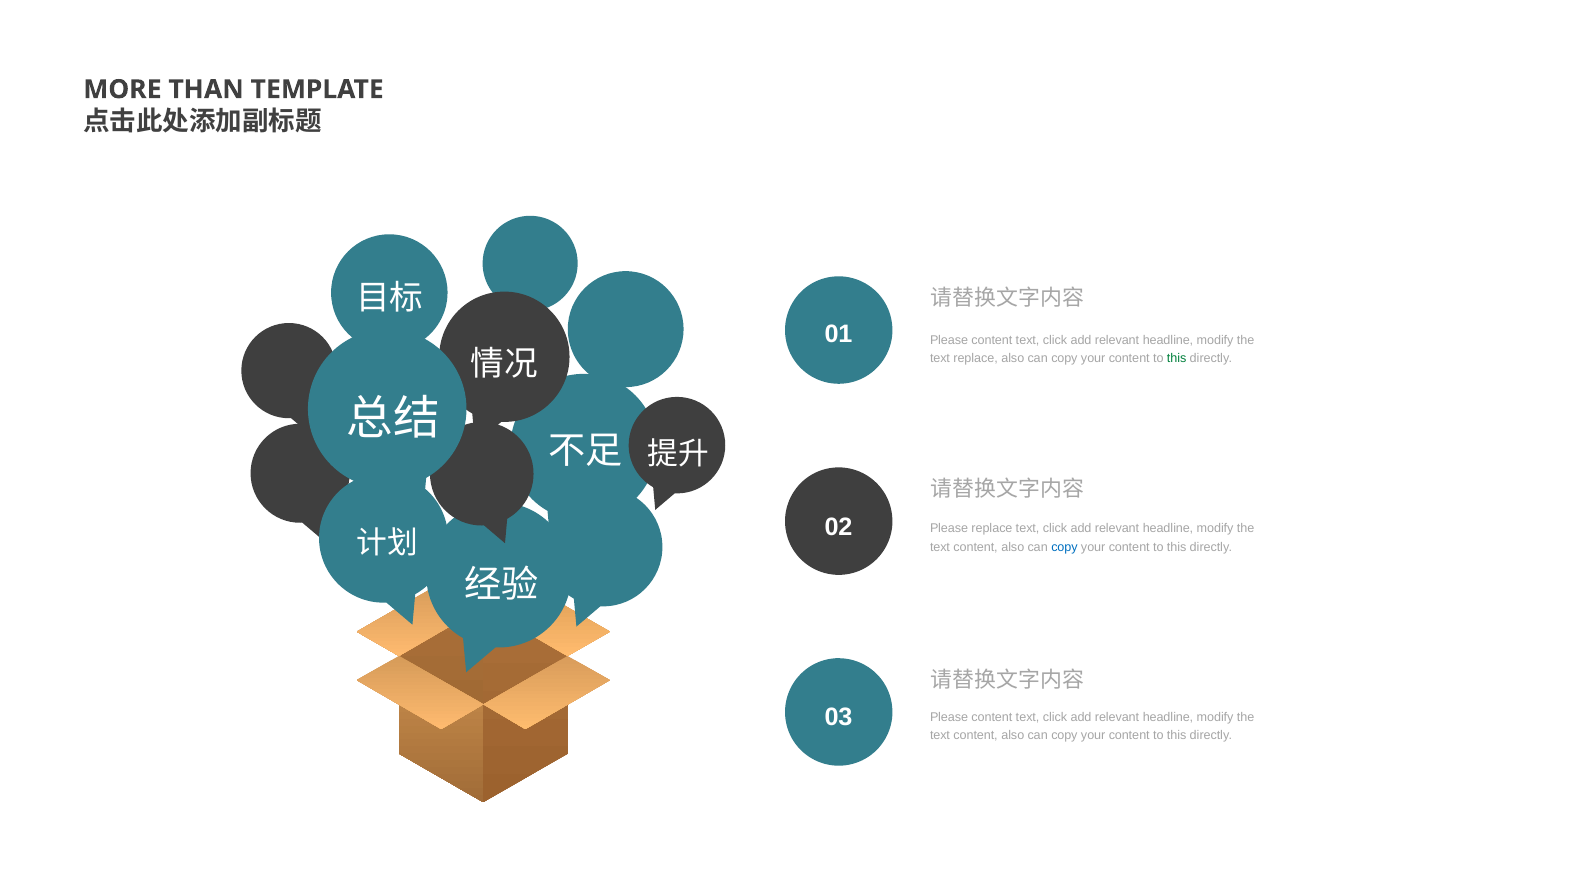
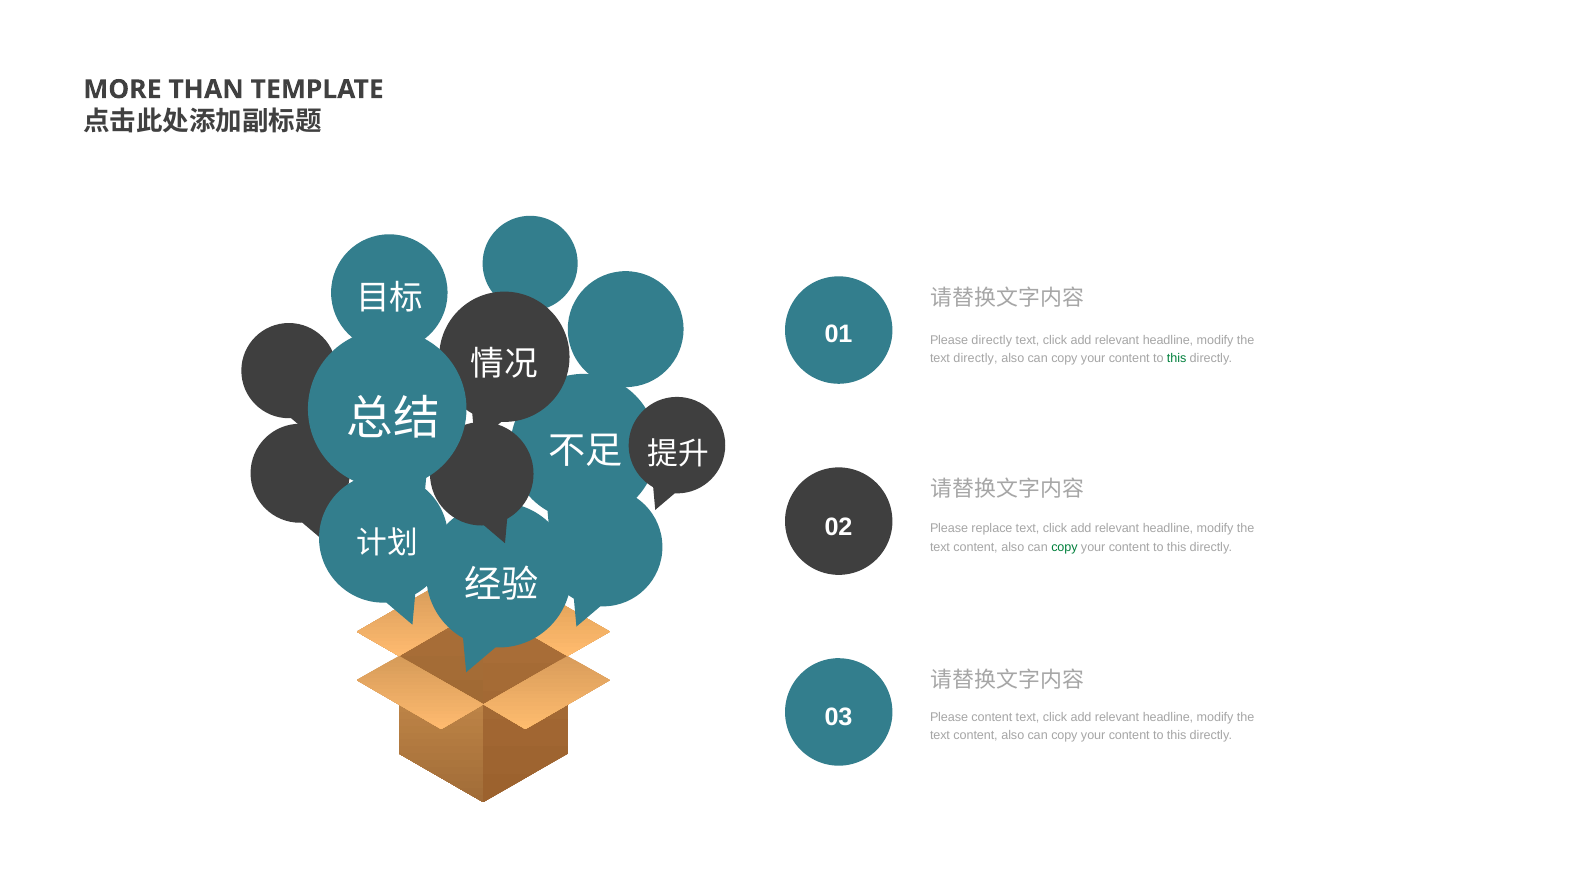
content: content -> directly (992, 340)
text replace: replace -> directly (975, 358)
copy colour: blue -> green (1064, 547)
